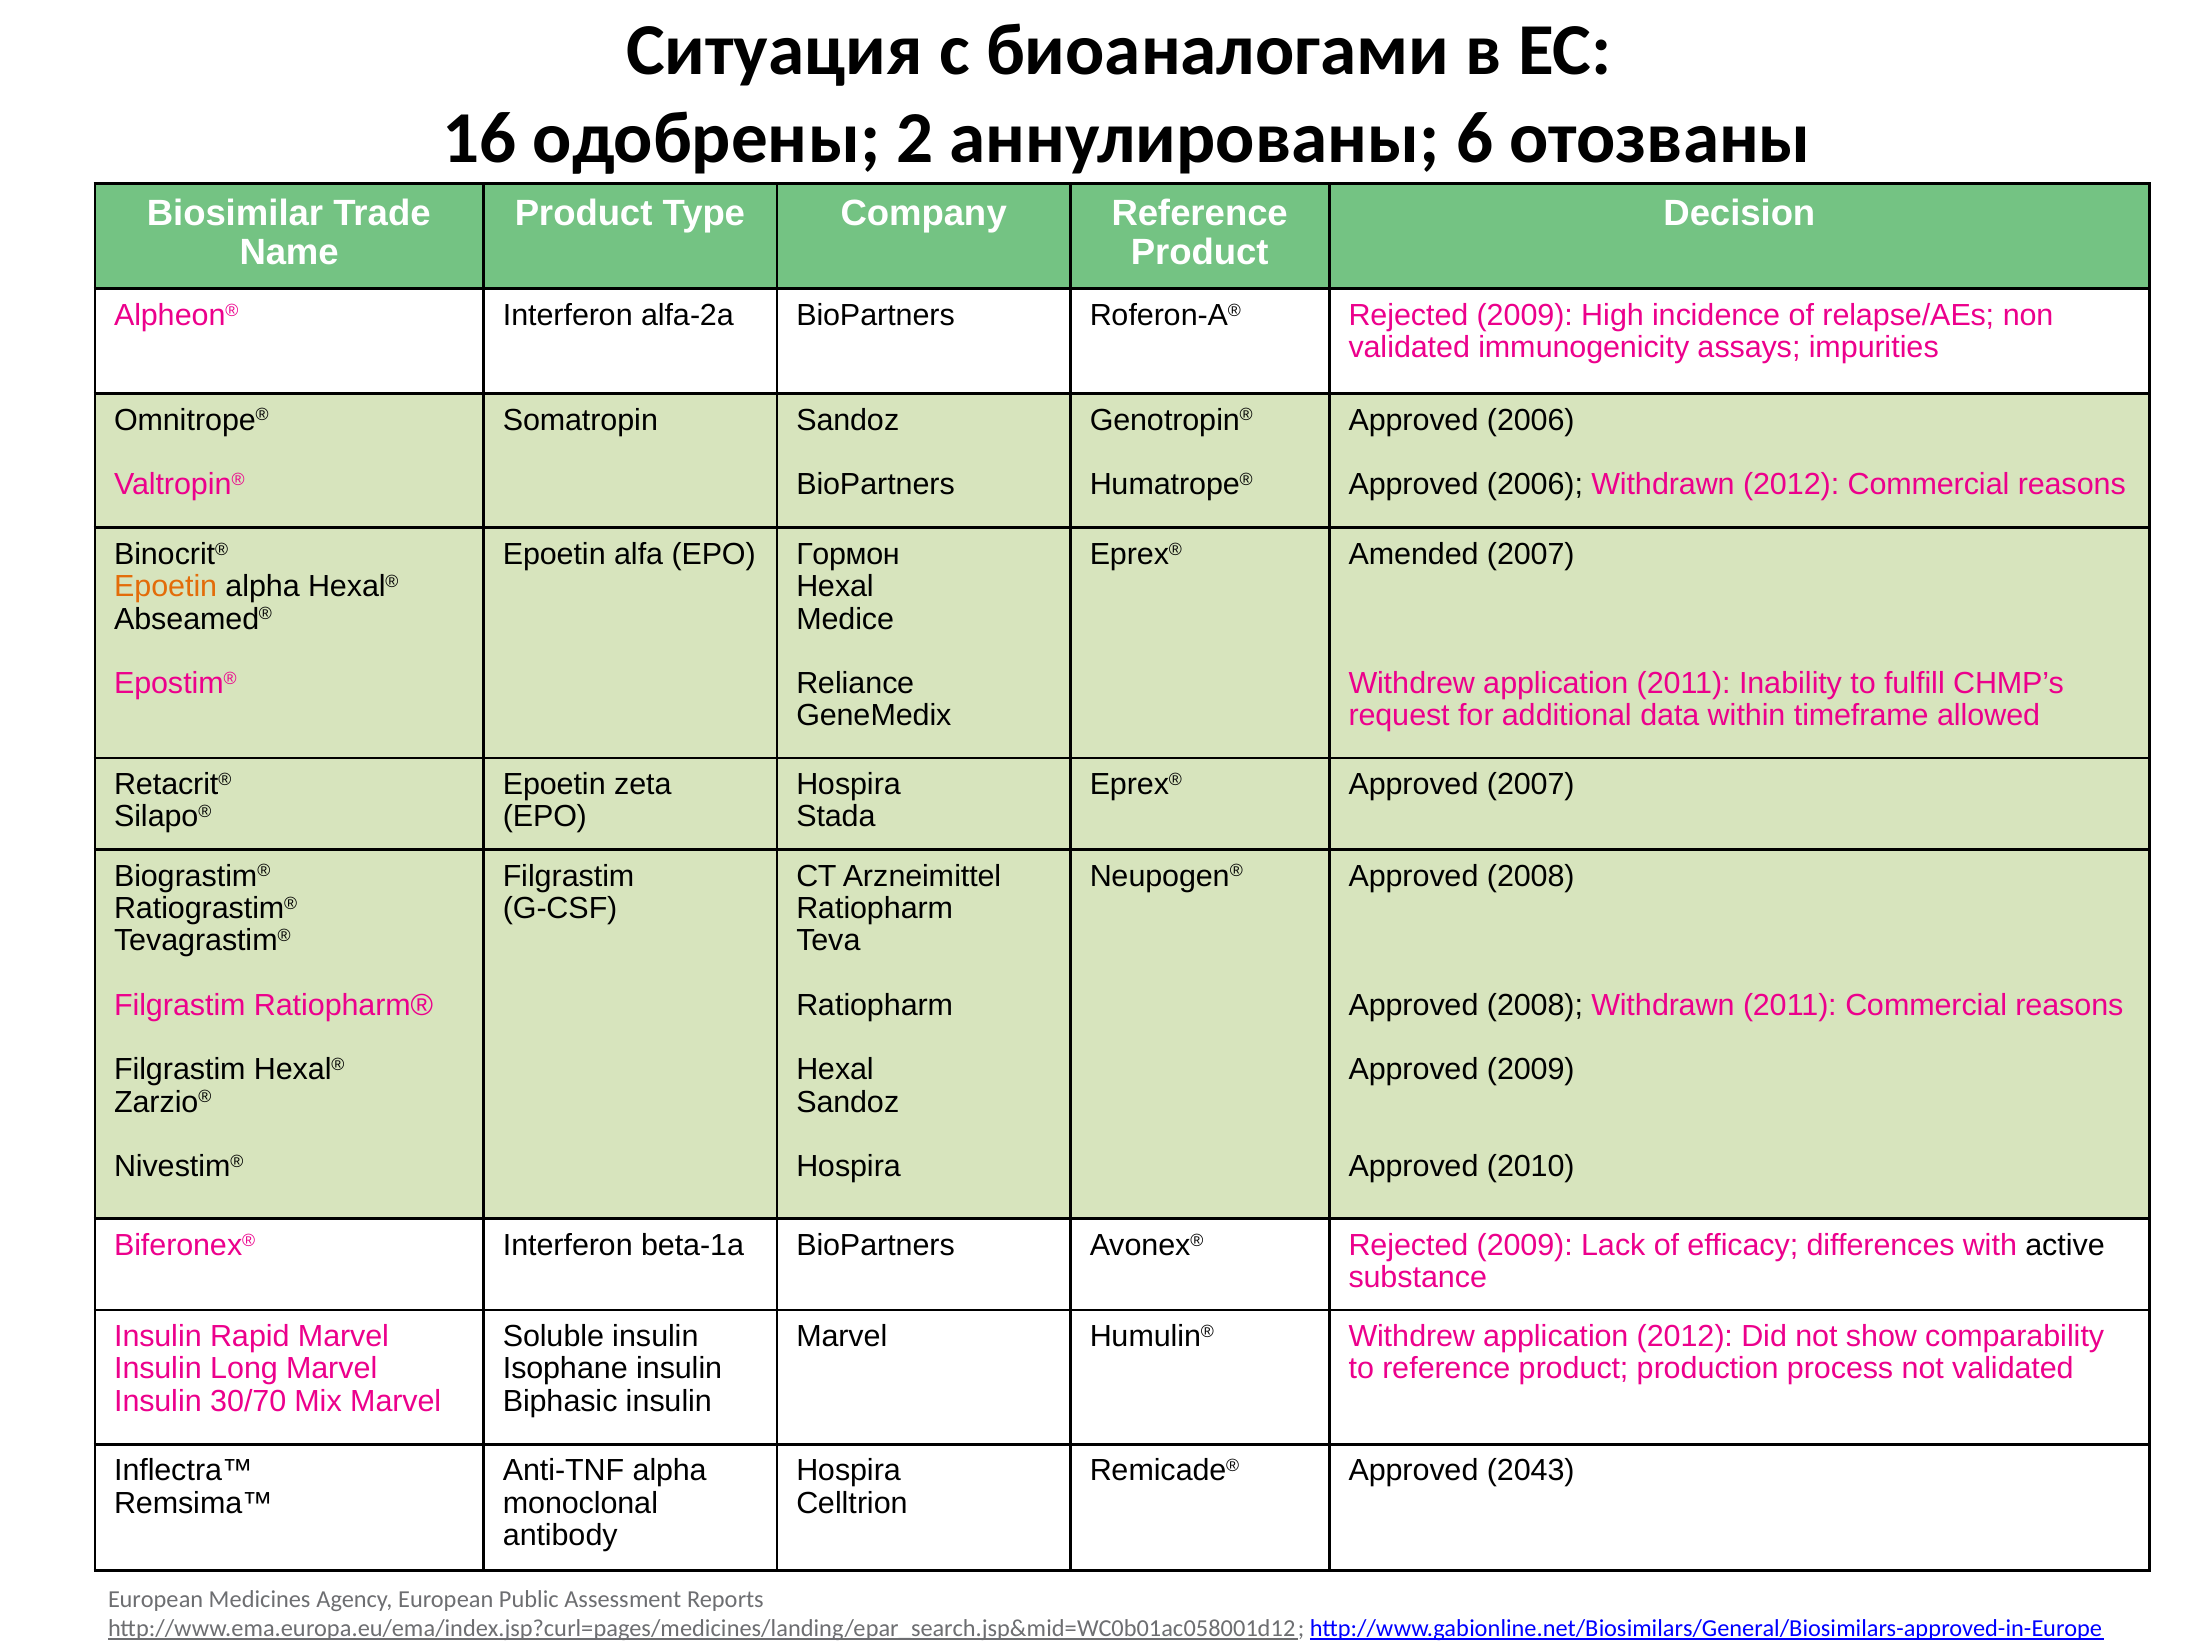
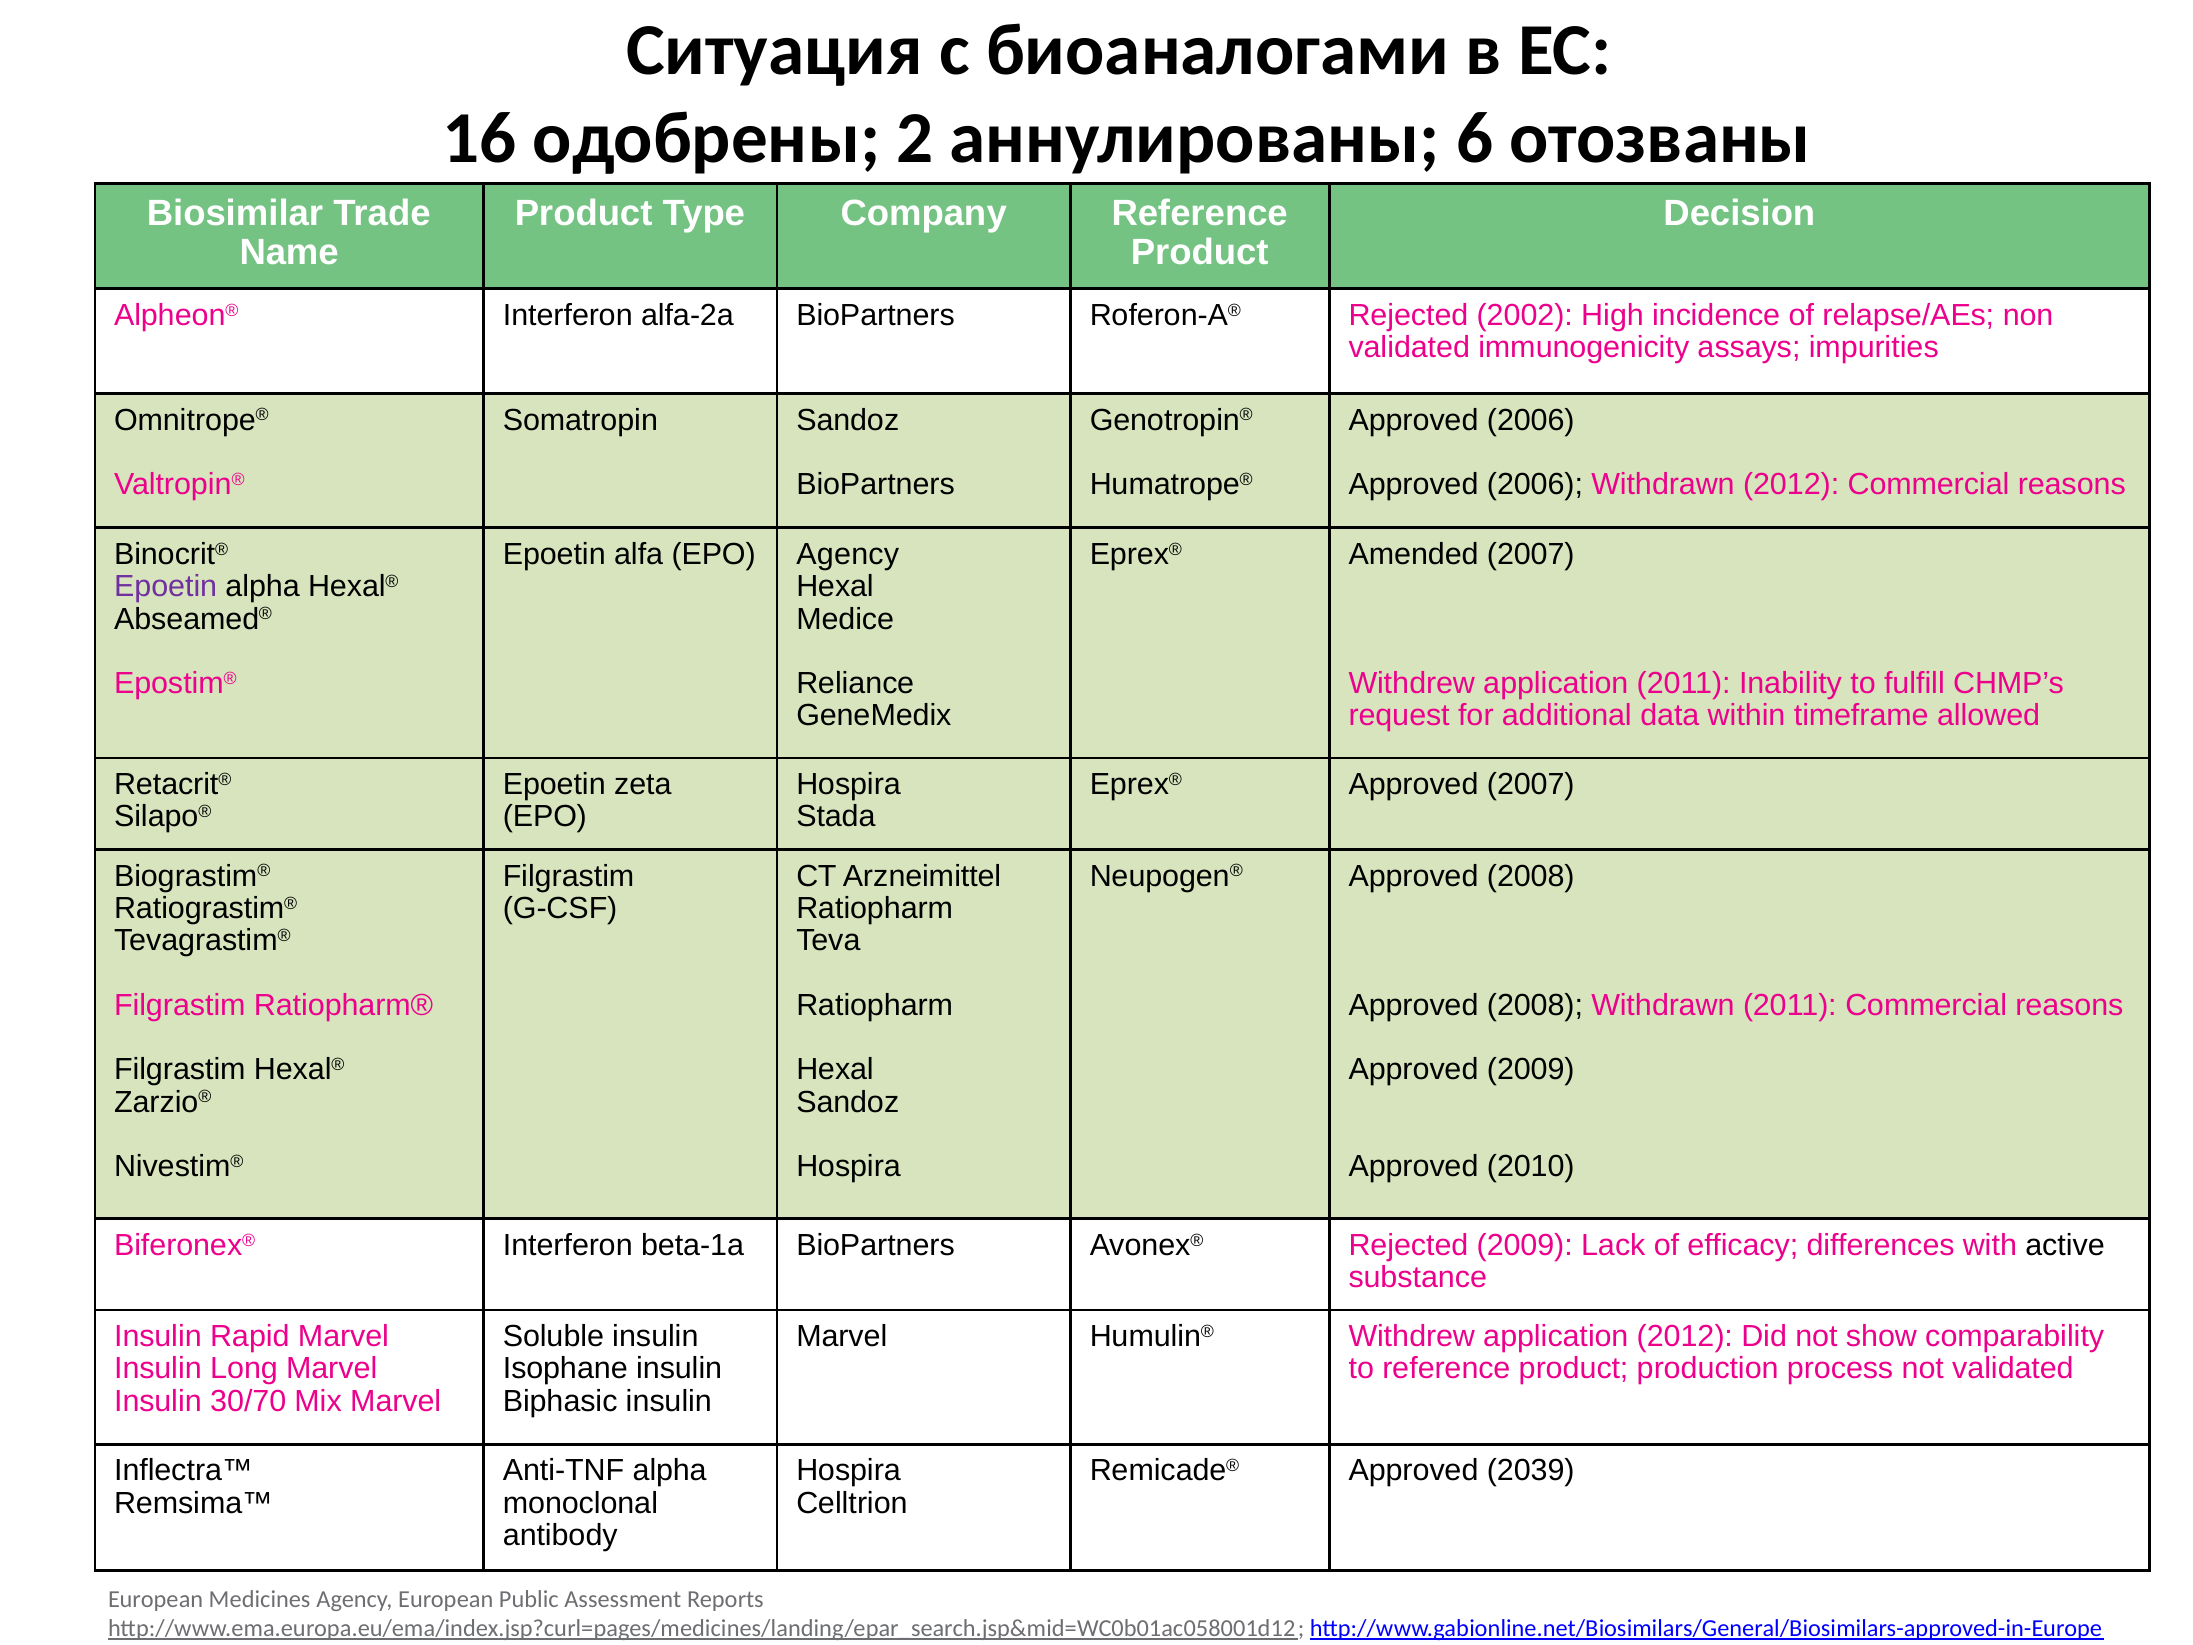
Roferon-A® Rejected 2009: 2009 -> 2002 (1525, 315)
EPO Гормон: Гормон -> Agency (848, 554)
Epoetin colour: orange -> purple (166, 587)
2043: 2043 -> 2039 (1531, 1471)
